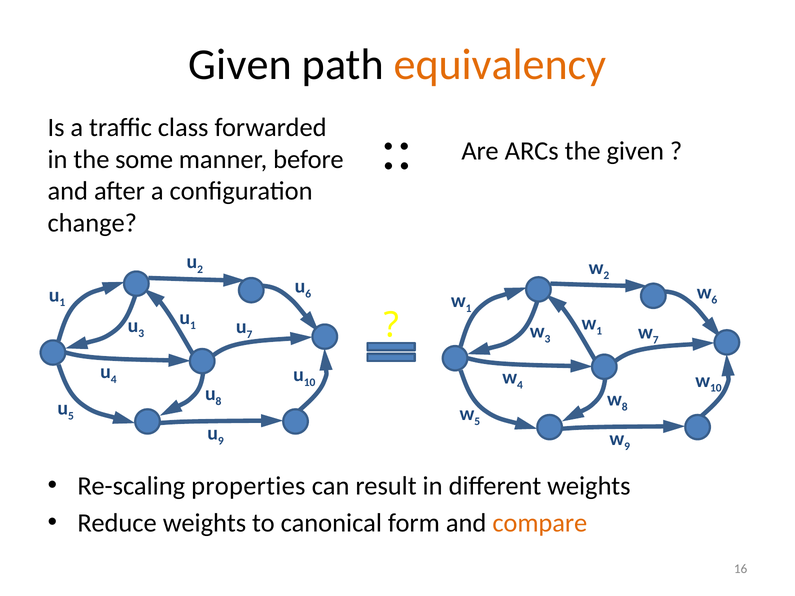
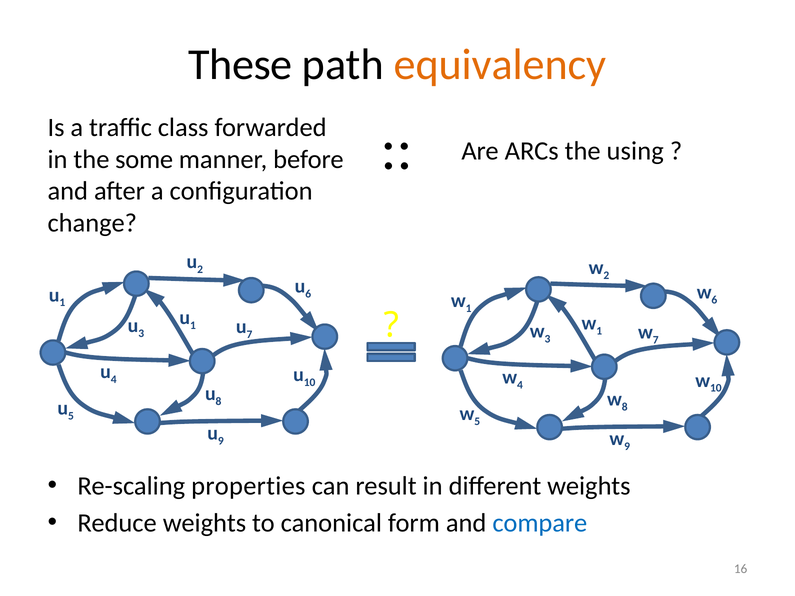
Given: Given -> These (240, 65)
the given: given -> using (635, 151)
compare colour: orange -> blue (540, 523)
